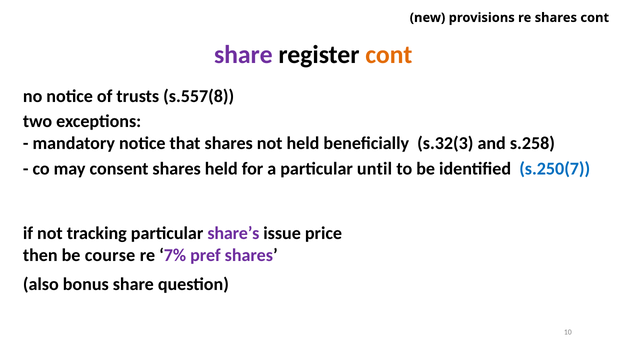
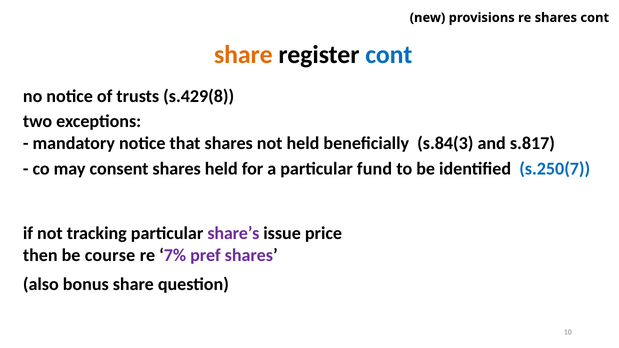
share colour: purple -> orange (243, 55)
cont colour: orange -> blue (389, 55)
s.557(8: s.557(8 -> s.429(8 (199, 96)
s.32(3: s.32(3 -> s.84(3 (445, 143)
s.258: s.258 -> s.817 (532, 143)
until: until -> fund (375, 169)
